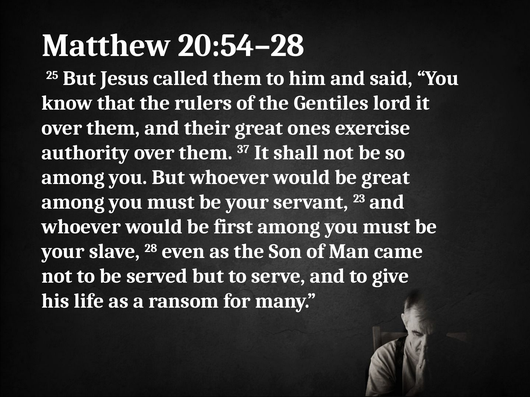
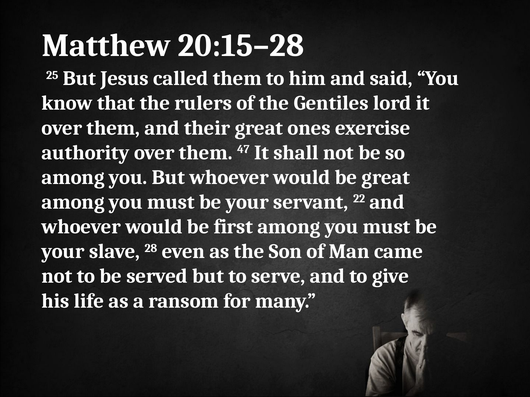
20:54–28: 20:54–28 -> 20:15–28 (241, 46)
37: 37 -> 47 (243, 149)
23: 23 -> 22 (359, 199)
